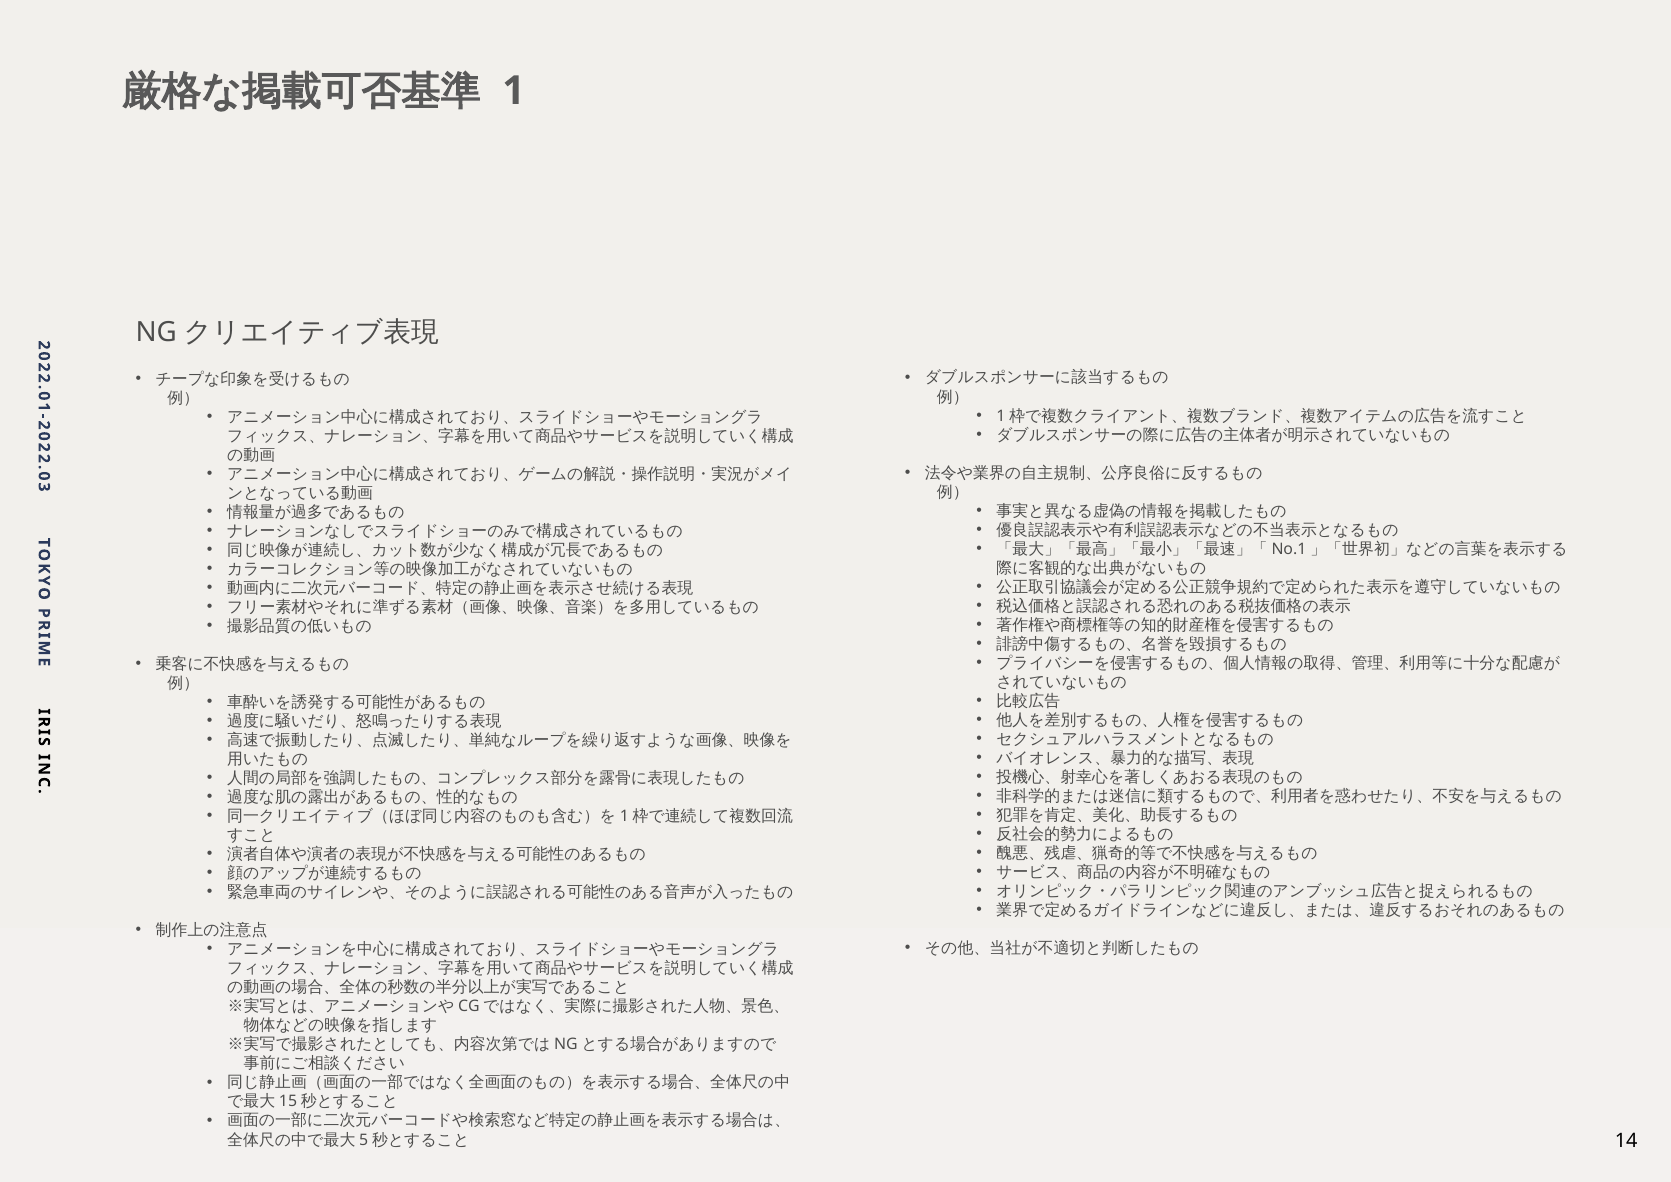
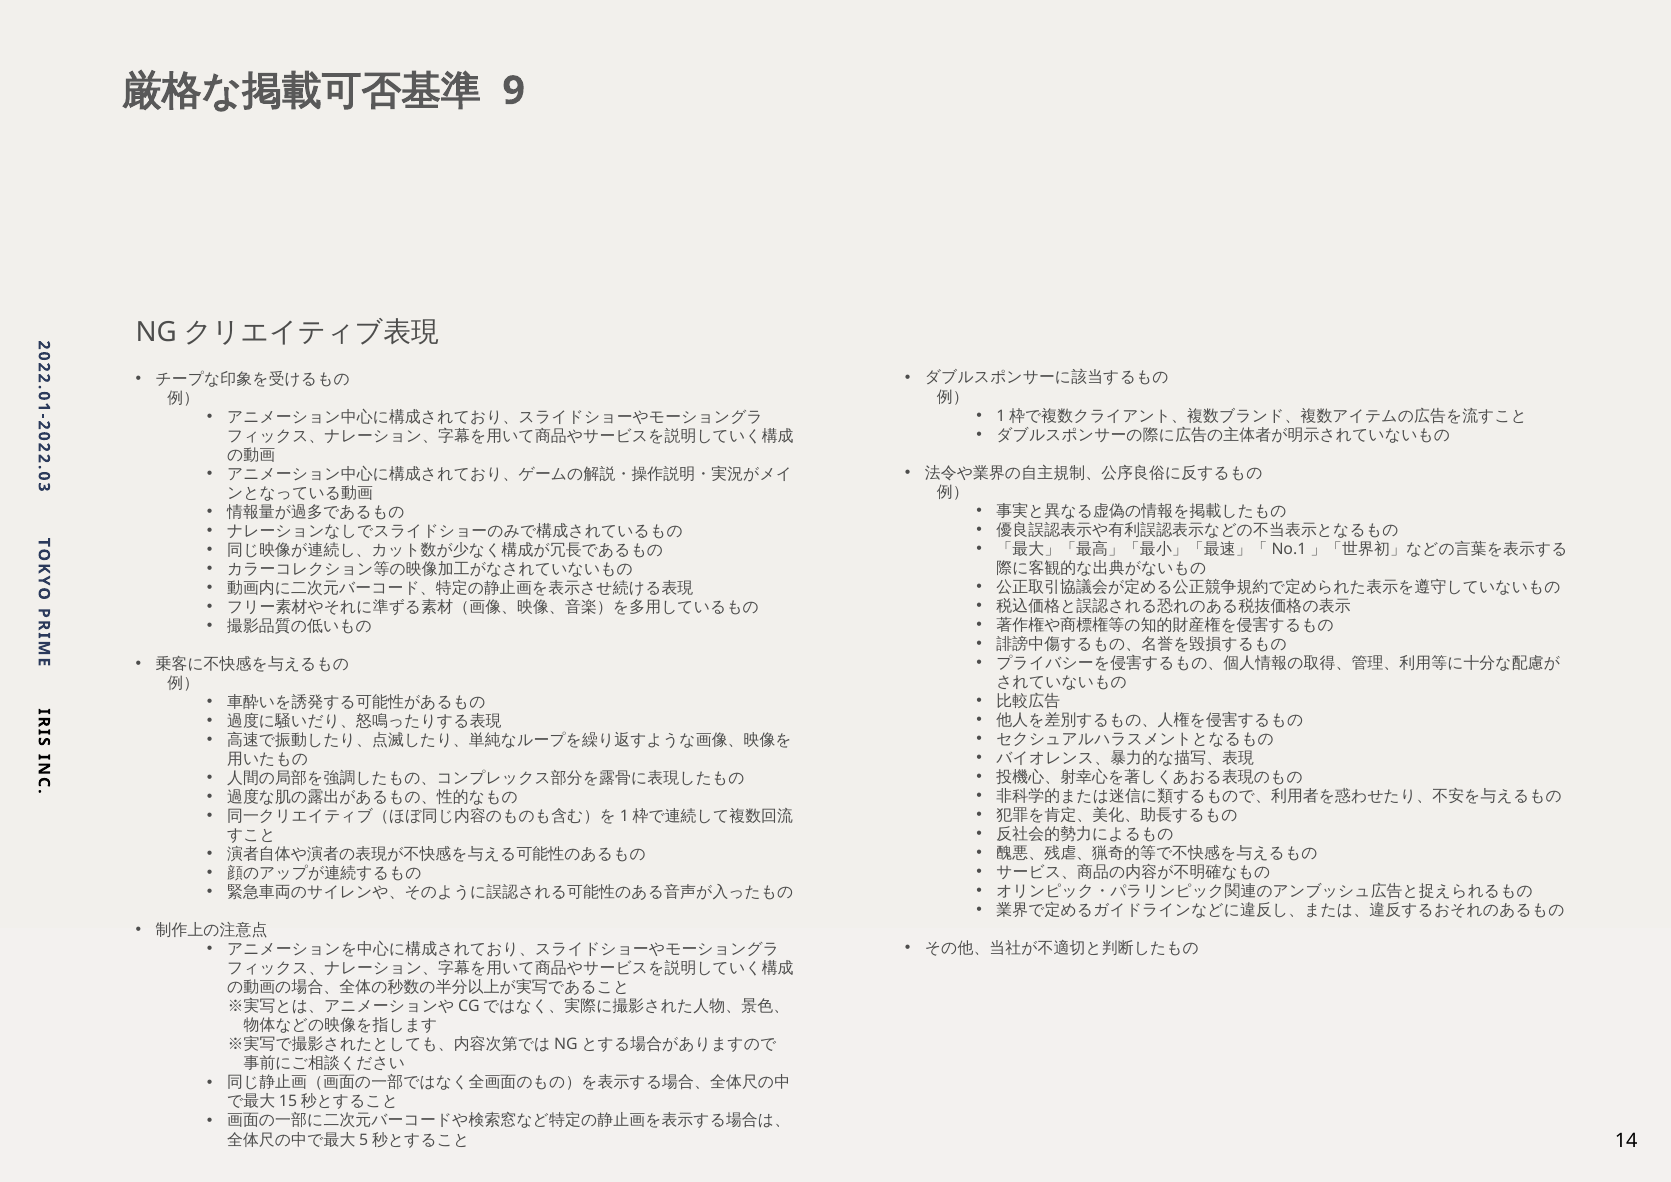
1: 1 -> 9 (514, 91)
